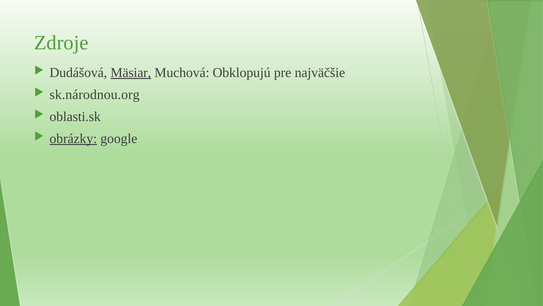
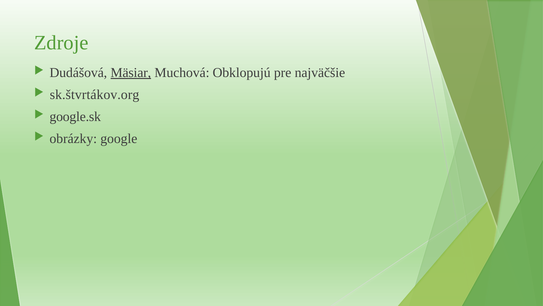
sk.národnou.org: sk.národnou.org -> sk.štvrtákov.org (95, 94)
oblasti.sk: oblasti.sk -> google.sk (75, 116)
obrázky underline: present -> none (73, 138)
